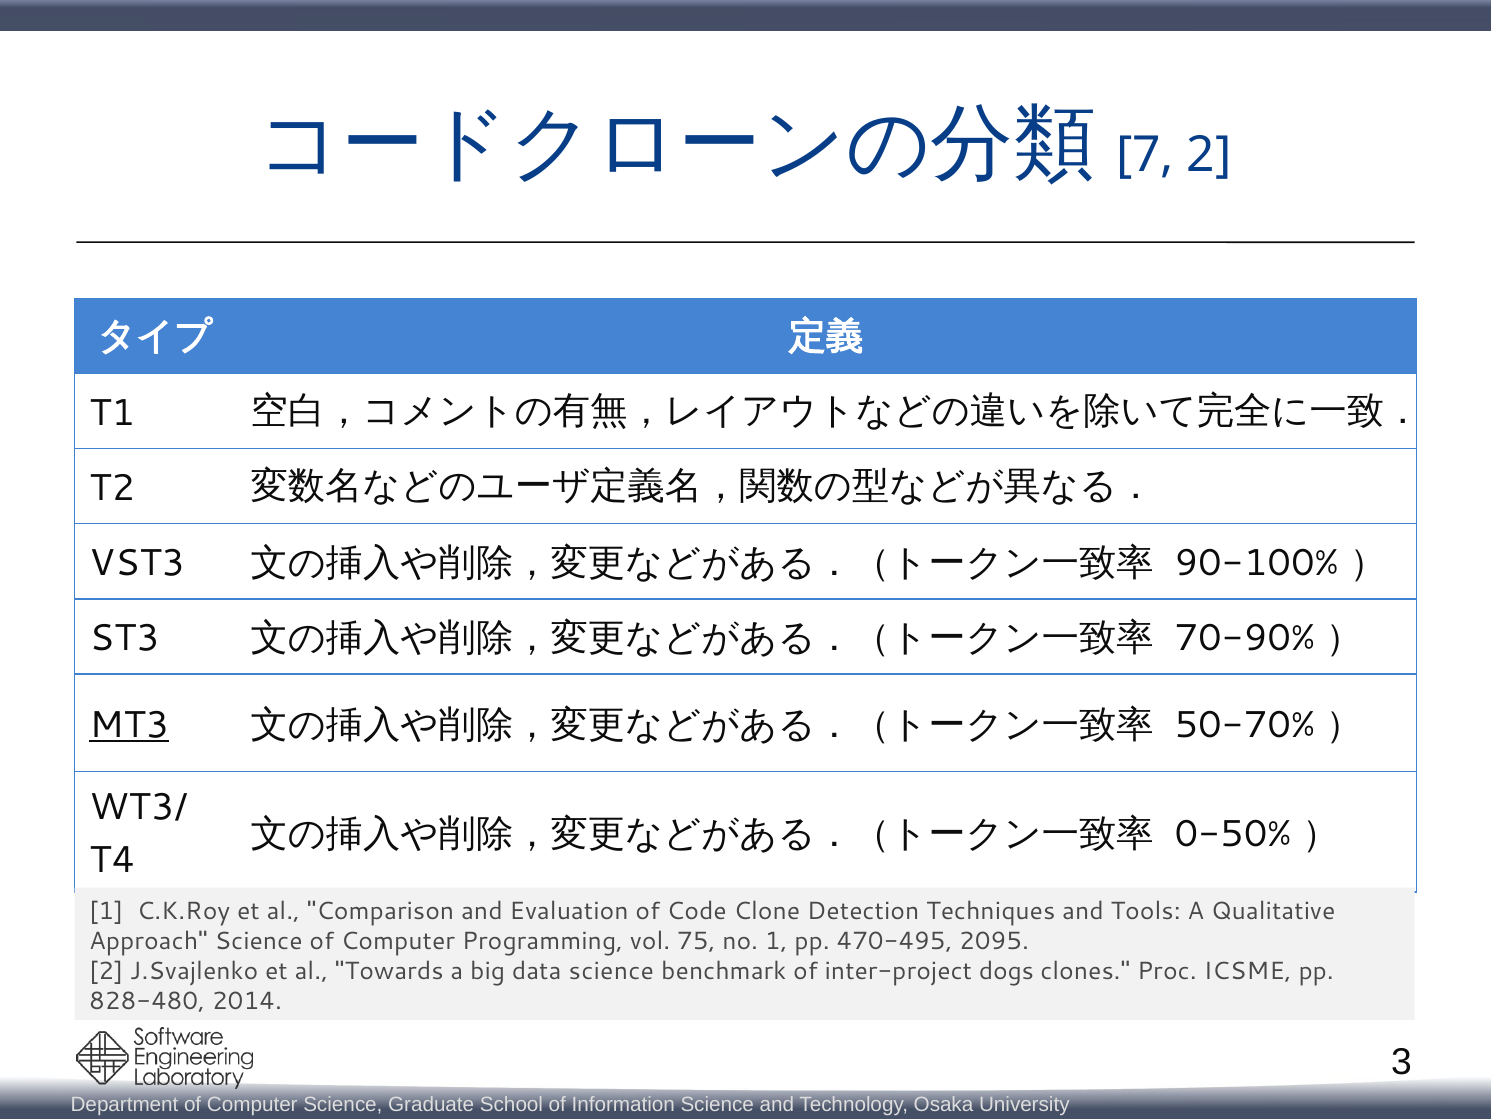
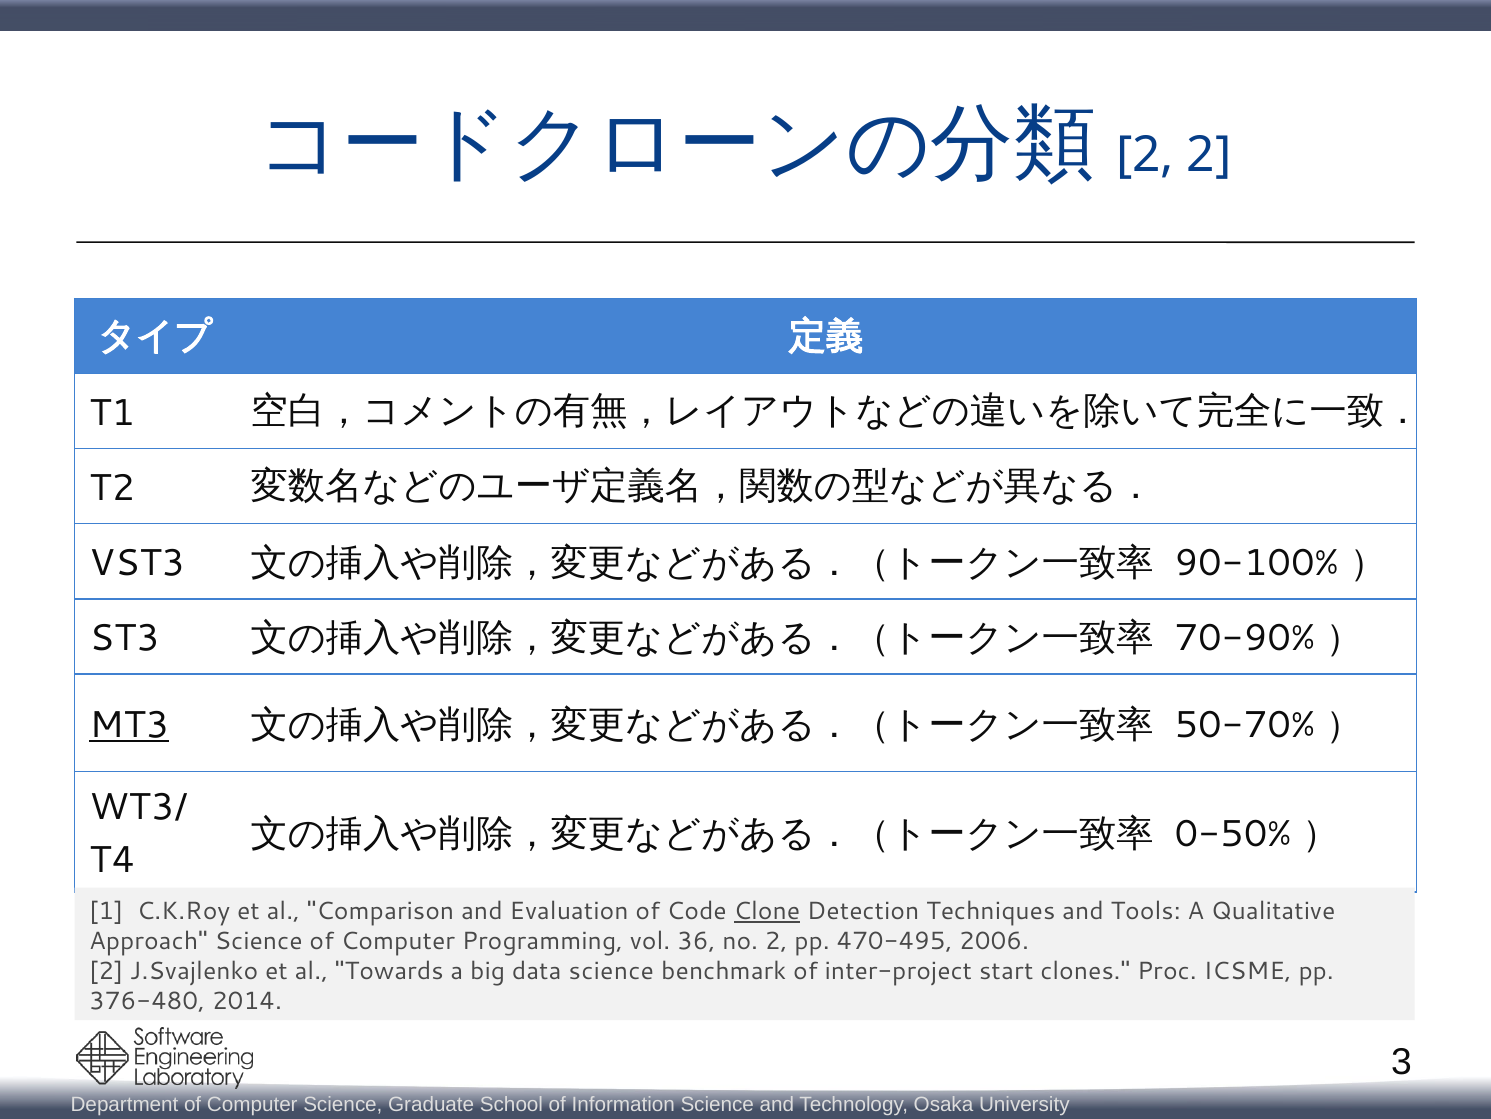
7: 7 -> 2 (1145, 155)
Clone underline: none -> present (767, 911)
75: 75 -> 36 (696, 941)
no 1: 1 -> 2 (776, 941)
2095: 2095 -> 2006 (994, 941)
dogs: dogs -> start (1006, 971)
828-480: 828-480 -> 376-480 (147, 1000)
